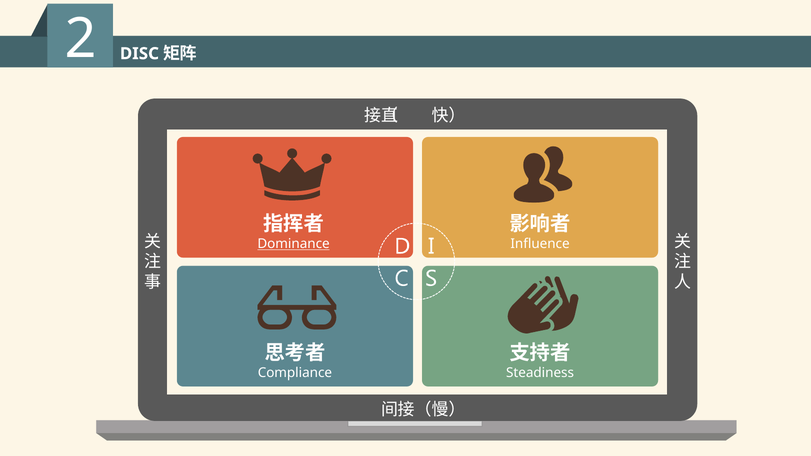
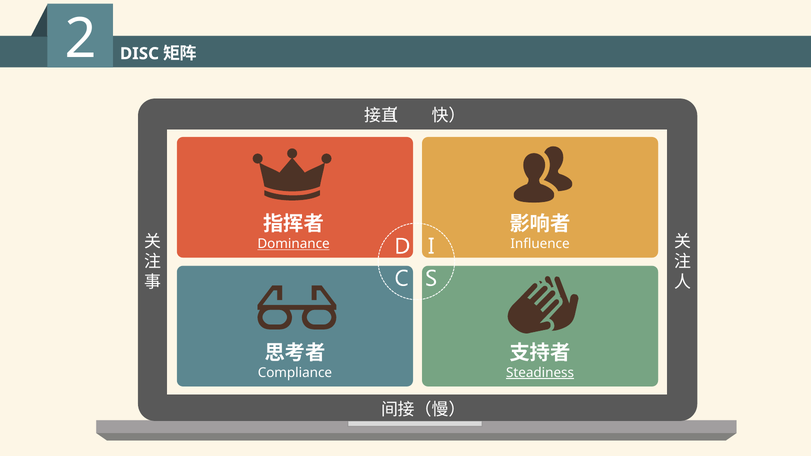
Steadiness underline: none -> present (540, 373)
